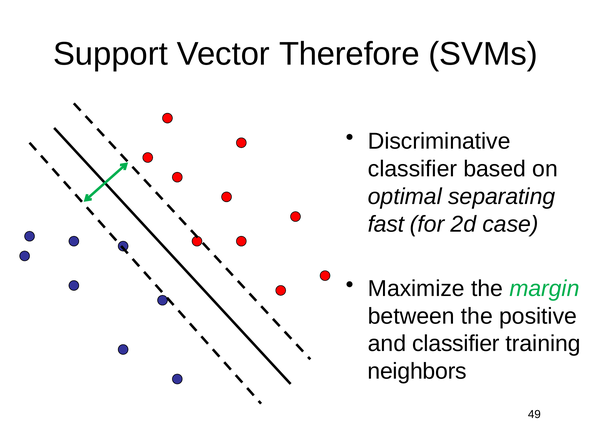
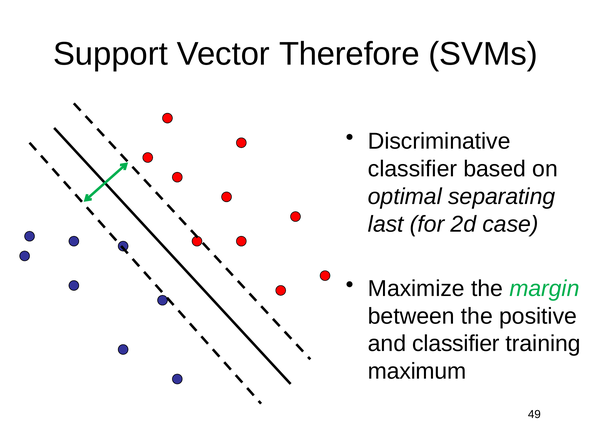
fast: fast -> last (386, 224)
neighbors: neighbors -> maximum (417, 371)
